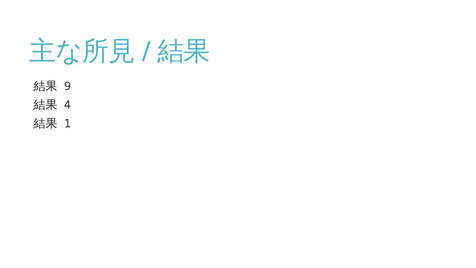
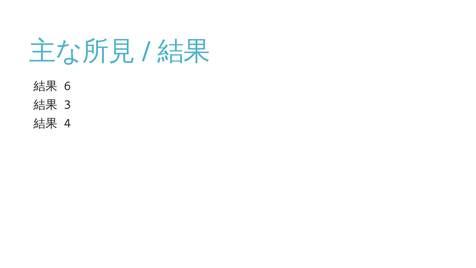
9: 9 -> 6 (67, 86)
4: 4 -> 3 (67, 105)
1: 1 -> 4 (67, 123)
